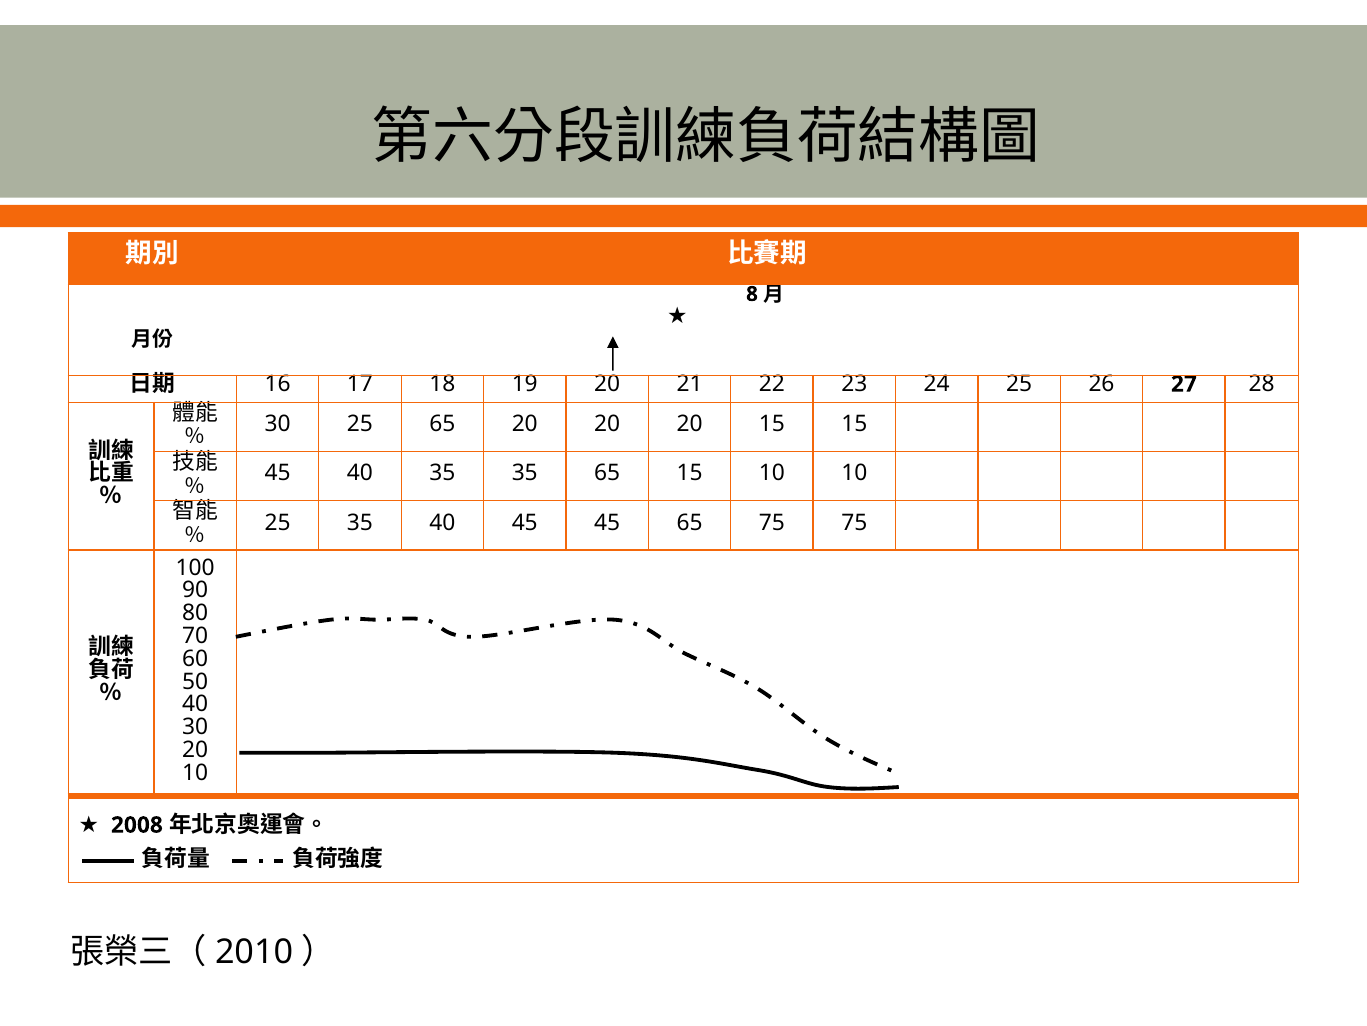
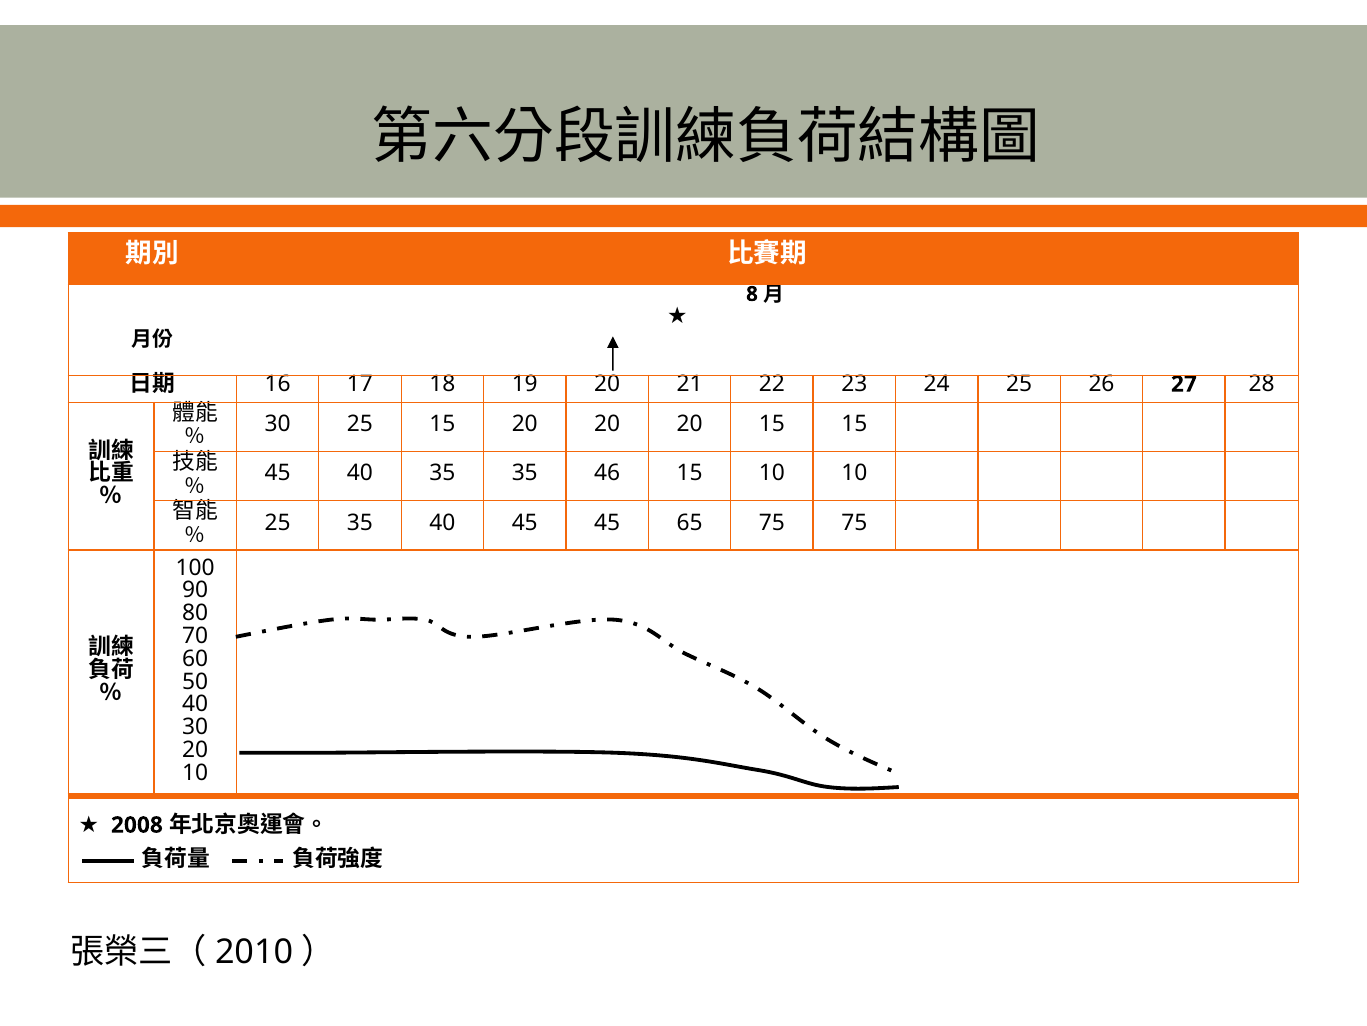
25 65: 65 -> 15 (442, 424)
35 65: 65 -> 46 (607, 473)
